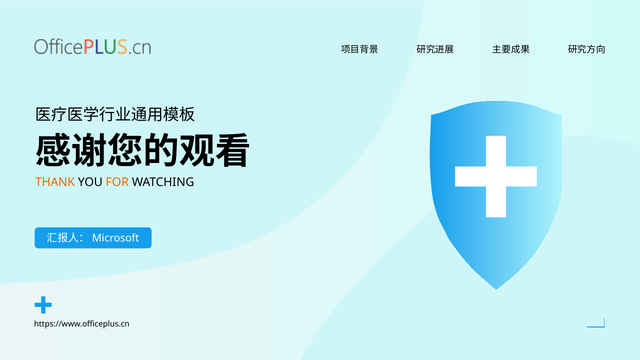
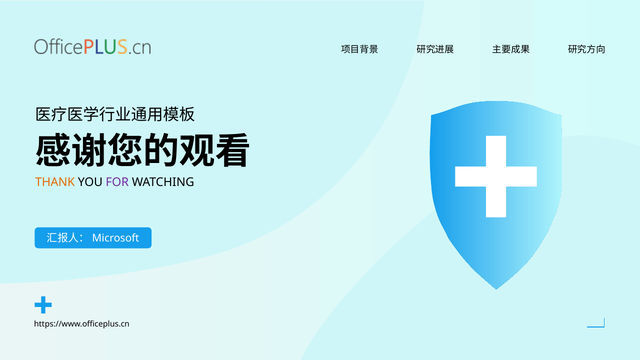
FOR colour: orange -> purple (117, 182)
